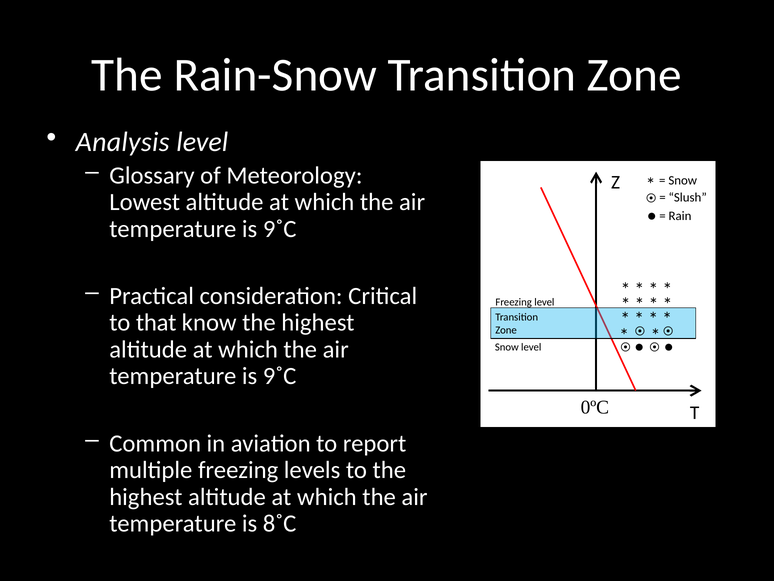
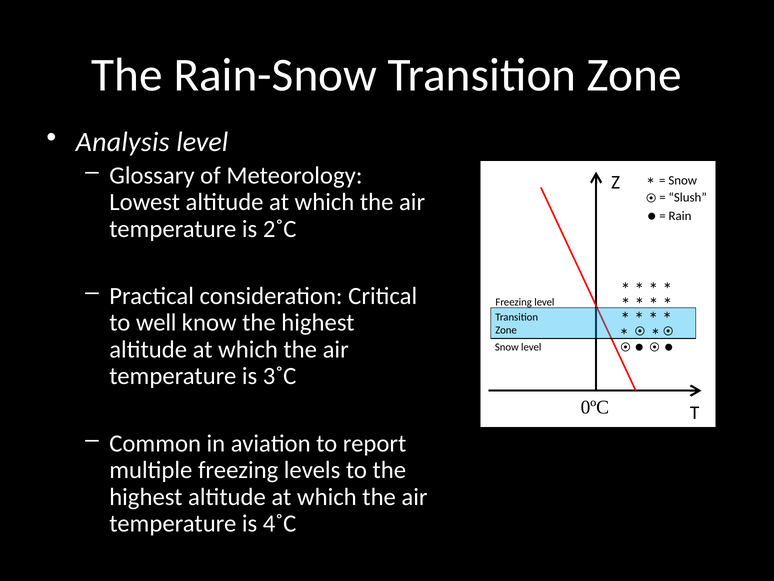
9˚C: 9˚C -> 2˚C (280, 229)
that: that -> well (156, 323)
9˚C: 9˚C -> 3˚C (280, 376)
8˚C: 8˚C -> 4˚C (280, 523)
